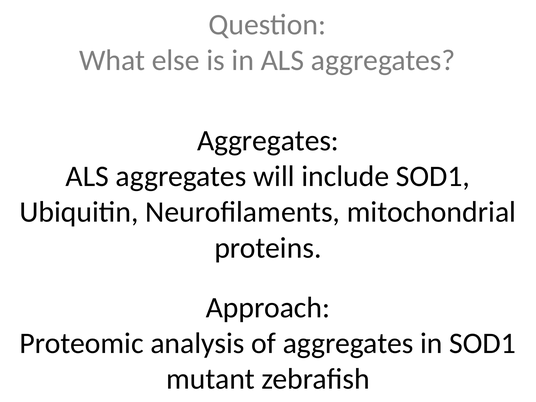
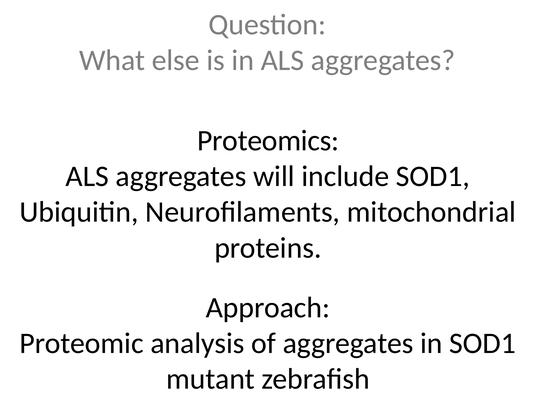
Aggregates: Aggregates -> Proteomics (268, 141)
